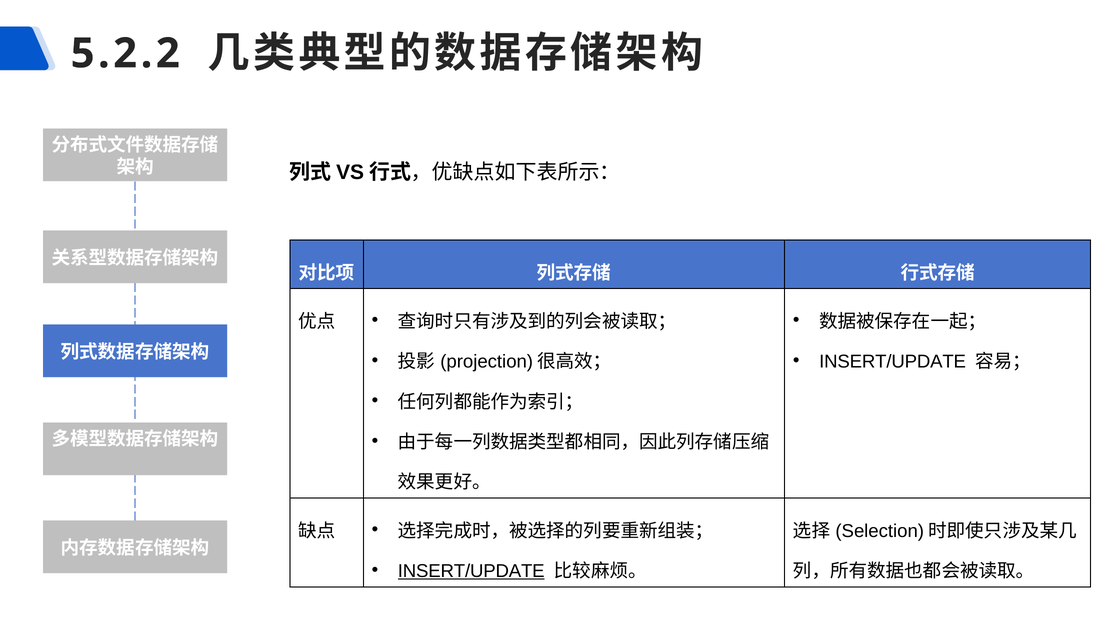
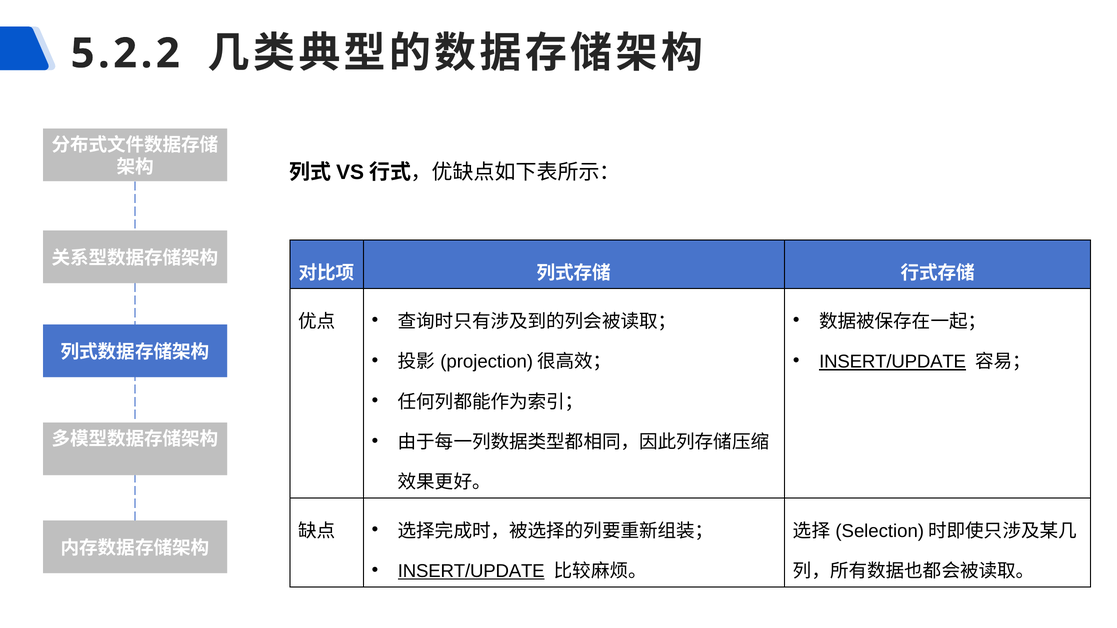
INSERT/UPDATE underline: none -> present (893, 362)
